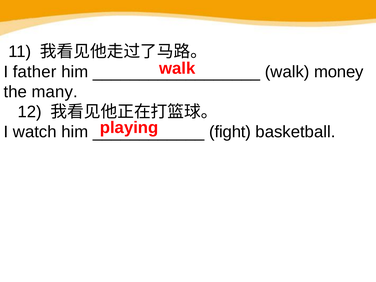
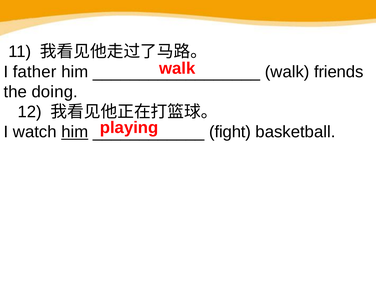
money: money -> friends (339, 72)
many: many -> doing (55, 92)
him underline: none -> present (75, 132)
